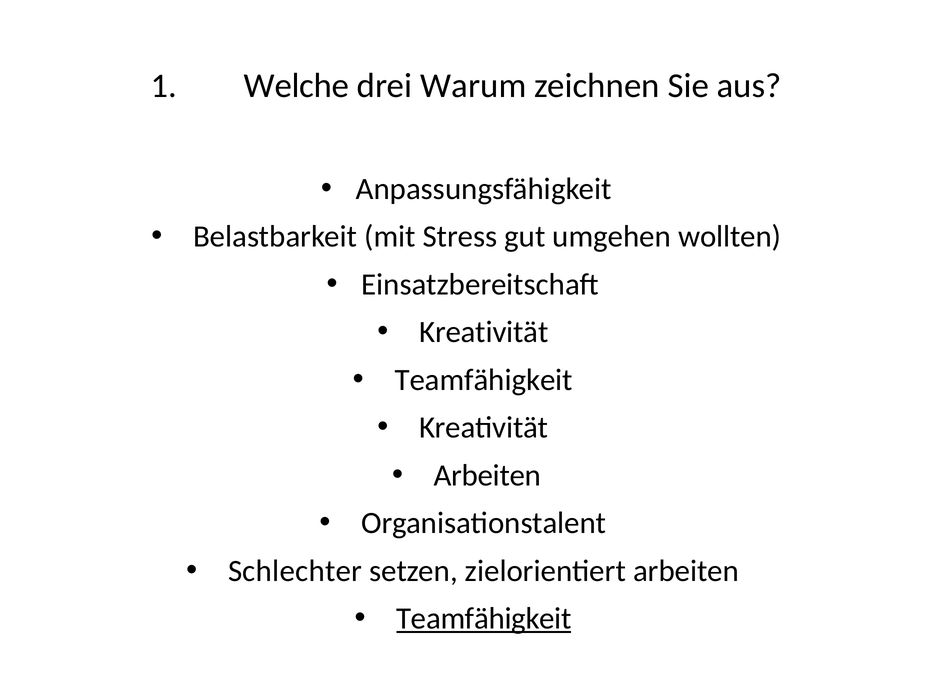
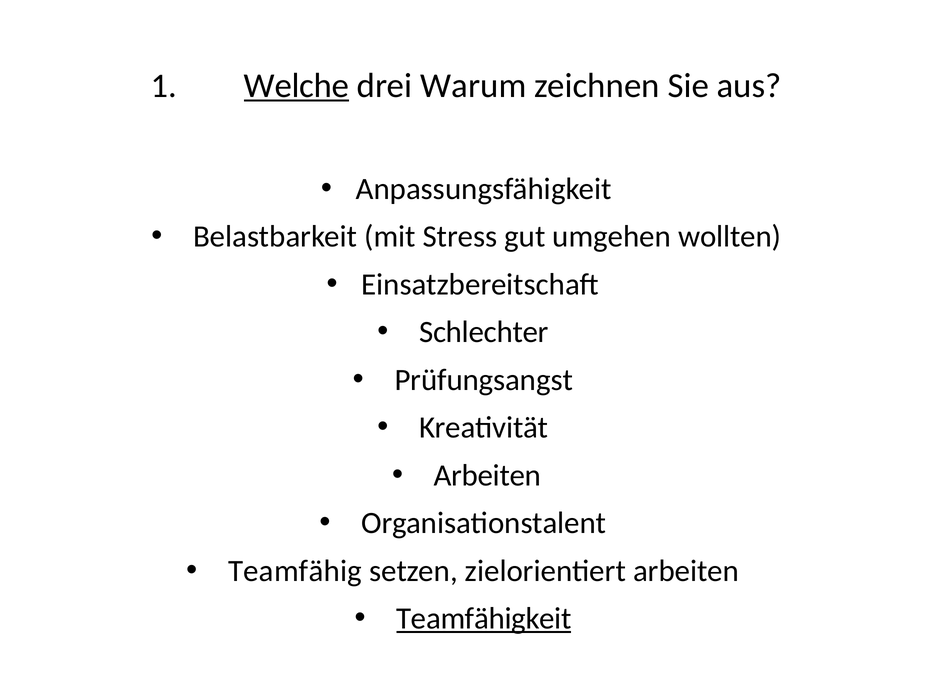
Welche underline: none -> present (297, 86)
Kreativität: Kreativität -> Schlechter (484, 332)
Teamfähigkeit: Teamfähigkeit -> Prüfungsangst (484, 380)
Schlechter: Schlechter -> Teamfähig (295, 571)
